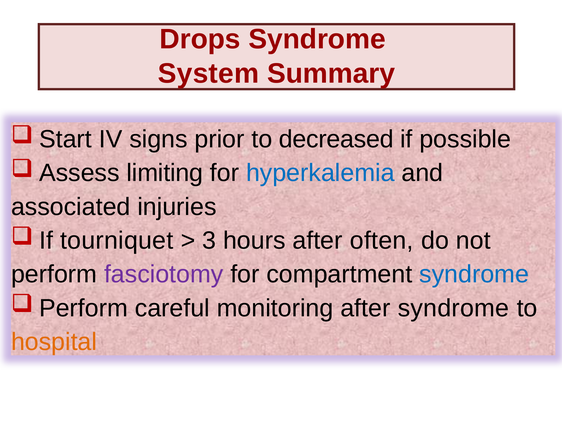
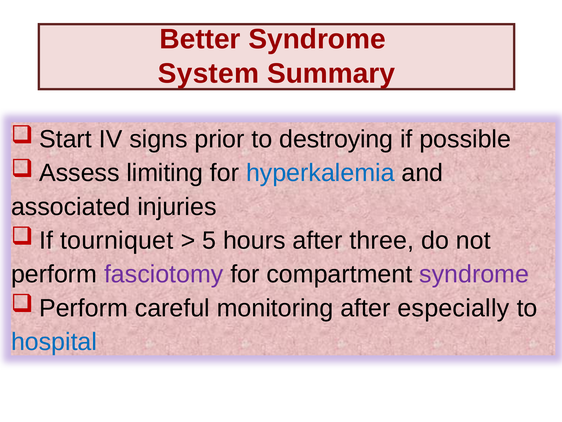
Drops: Drops -> Better (200, 39)
decreased: decreased -> destroying (336, 139)
3: 3 -> 5 (209, 240)
often: often -> three (382, 240)
syndrome colour: blue -> purple (474, 274)
after syndrome: syndrome -> especially (453, 308)
hospital colour: orange -> blue (54, 341)
